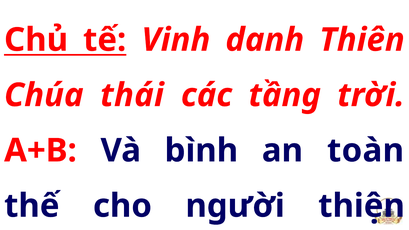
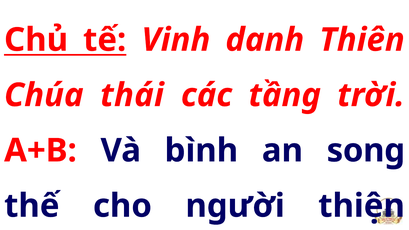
toàn: toàn -> song (366, 151)
